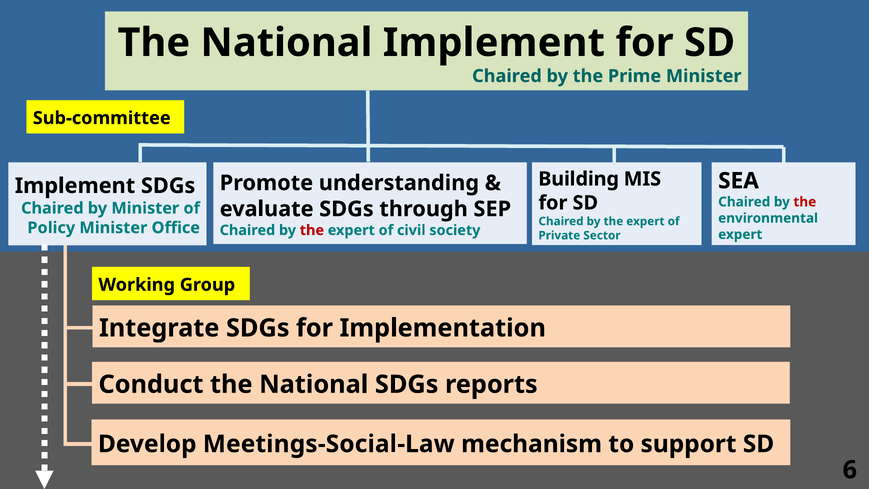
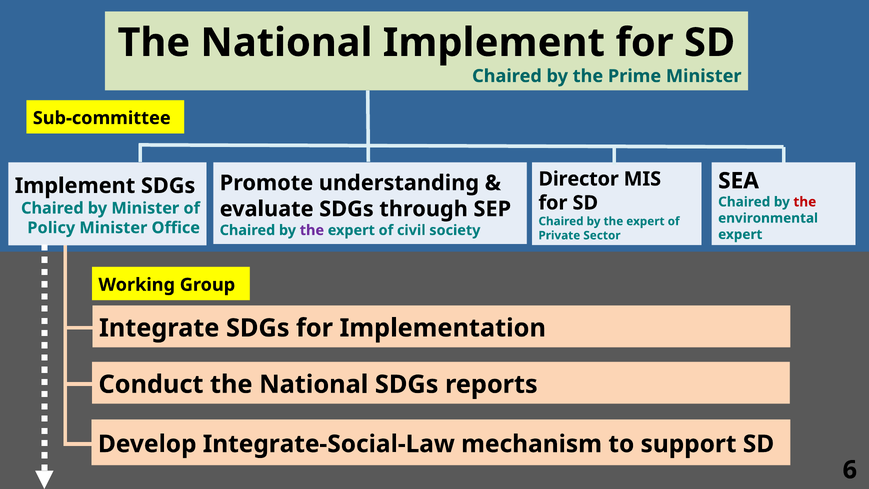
Building: Building -> Director (579, 179)
the colour: red -> purple (312, 230)
Meetings-Social-Law: Meetings-Social-Law -> Integrate-Social-Law (329, 444)
